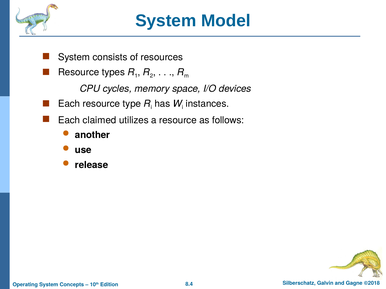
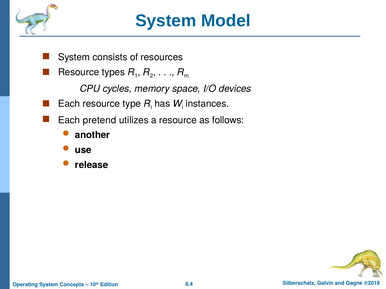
claimed: claimed -> pretend (100, 120)
